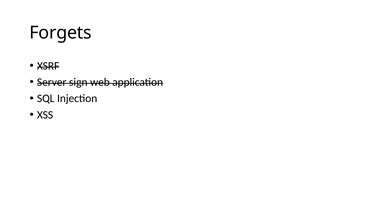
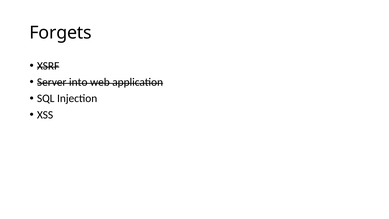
sign: sign -> into (78, 82)
